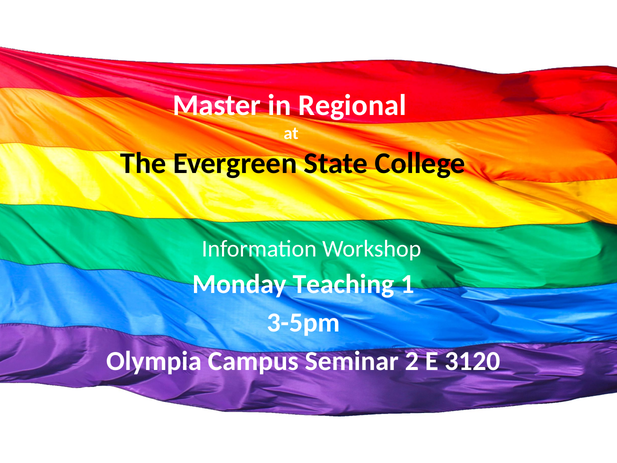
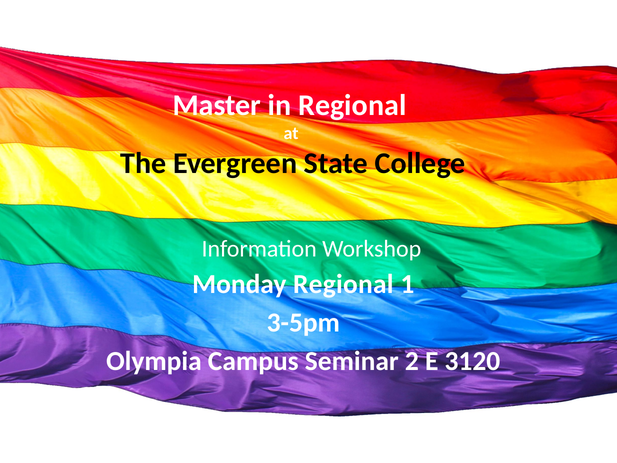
Monday Teaching: Teaching -> Regional (343, 284)
